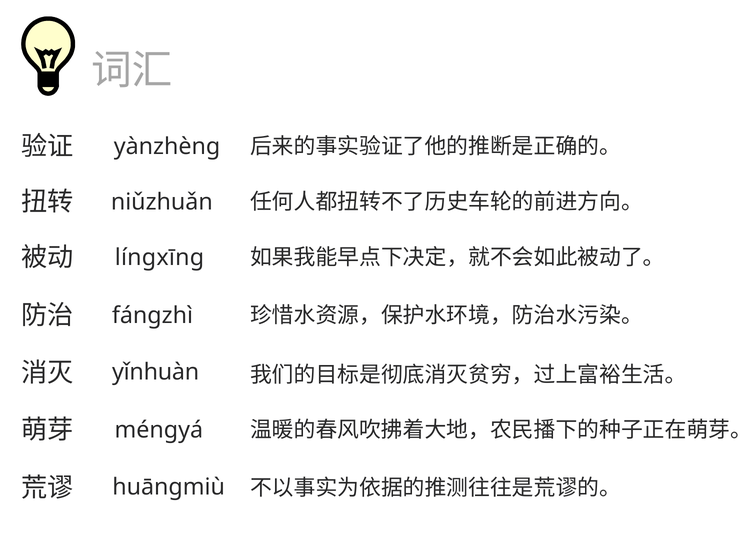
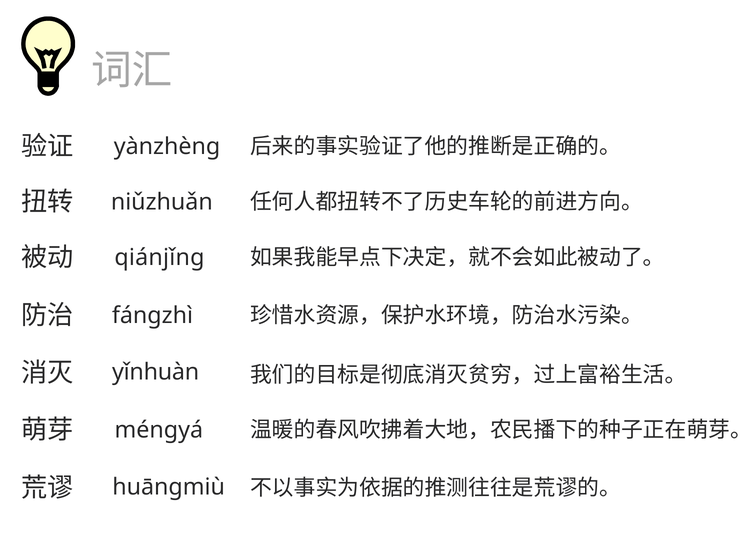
língxīng: língxīng -> qiánjǐng (159, 257)
